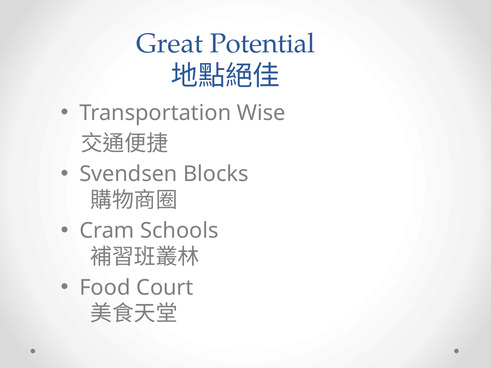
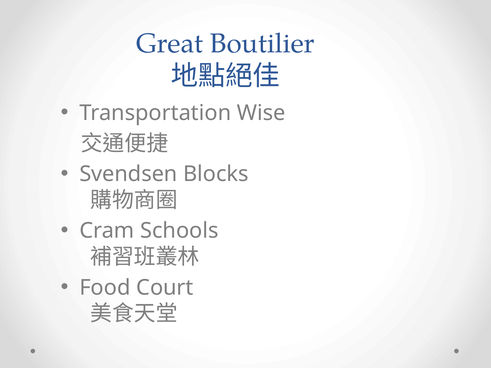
Potential: Potential -> Boutilier (262, 43)
